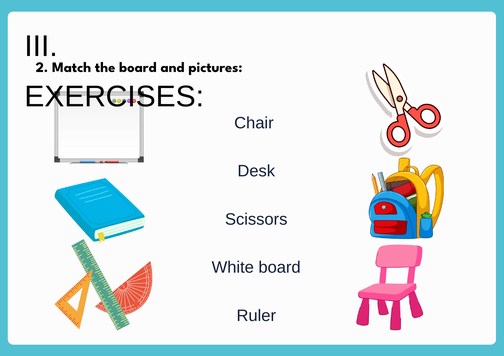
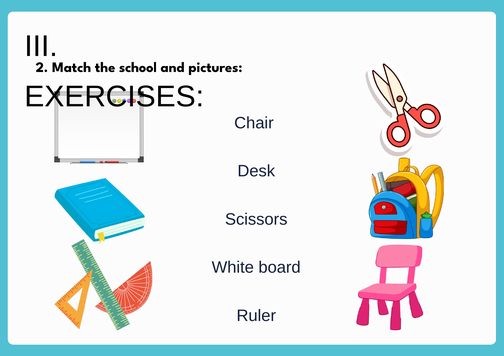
the board: board -> school (138, 67)
